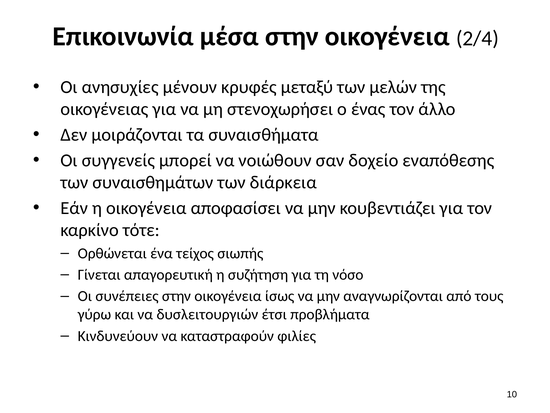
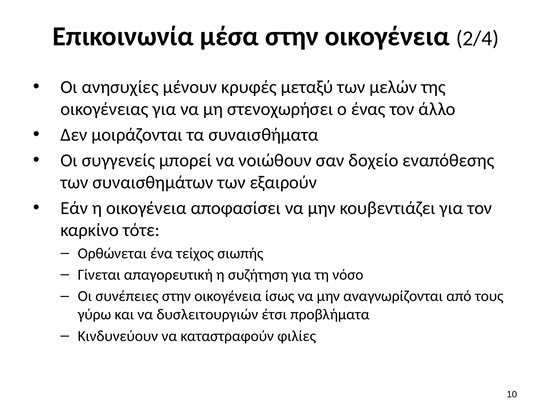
διάρκεια: διάρκεια -> εξαιρούν (283, 182)
